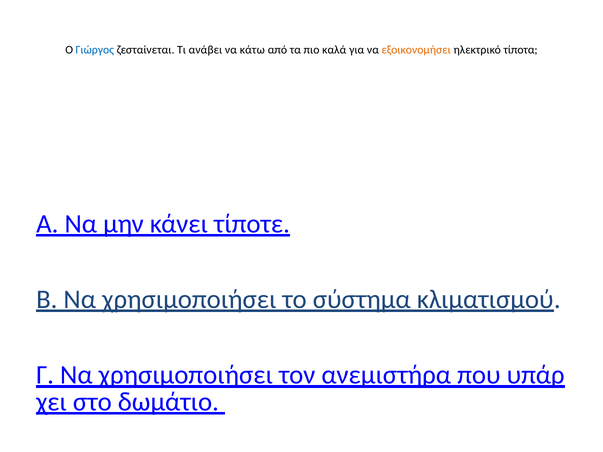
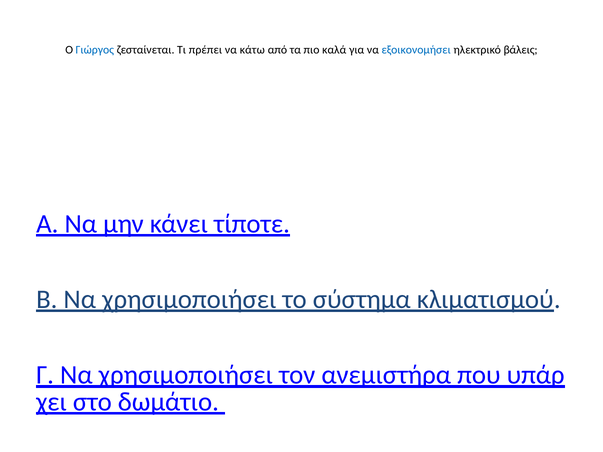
ανάβει: ανάβει -> πρέπει (206, 50)
εξοικονομήσει colour: orange -> blue (416, 50)
τίποτα: τίποτα -> βάλεις (521, 50)
